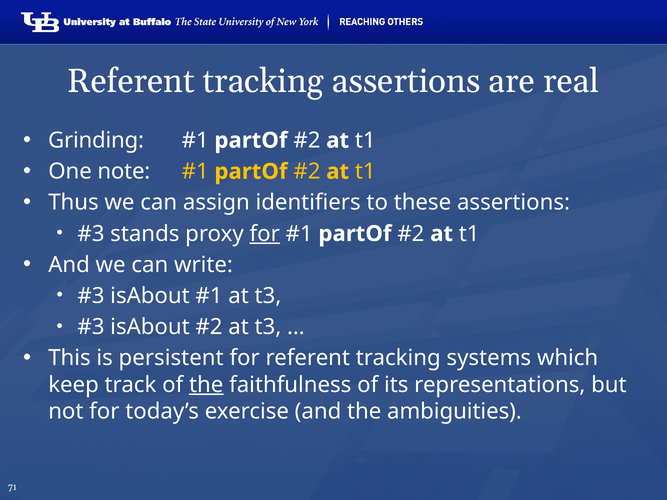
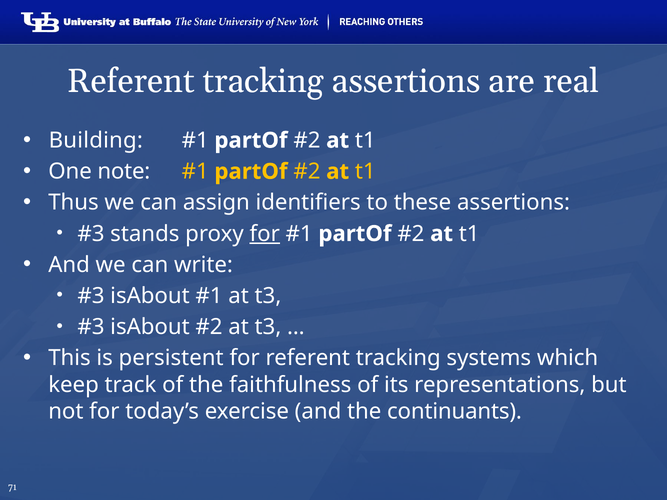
Grinding: Grinding -> Building (96, 140)
the underline: present -> none (206, 385)
ambiguities: ambiguities -> continuants (454, 412)
